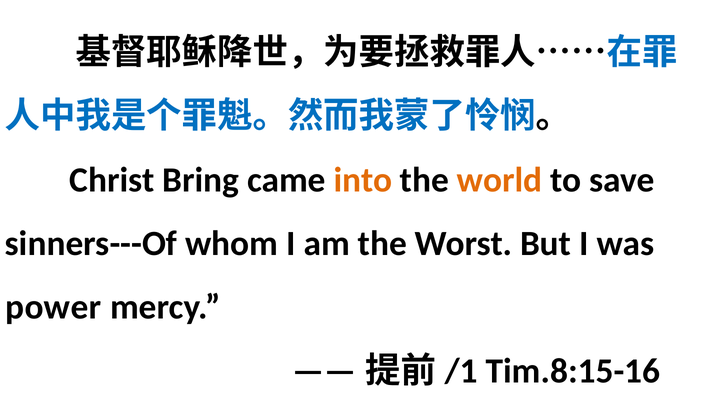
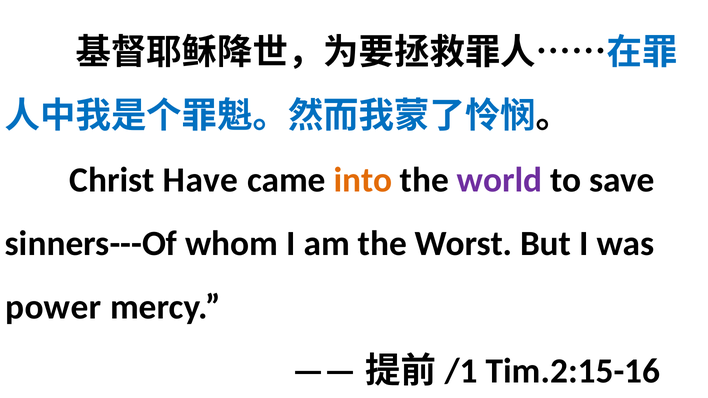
Bring: Bring -> Have (201, 180)
world colour: orange -> purple (500, 180)
Tim.8:15-16: Tim.8:15-16 -> Tim.2:15-16 (573, 371)
